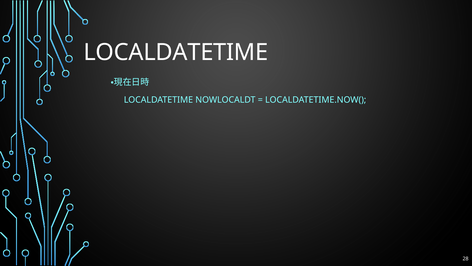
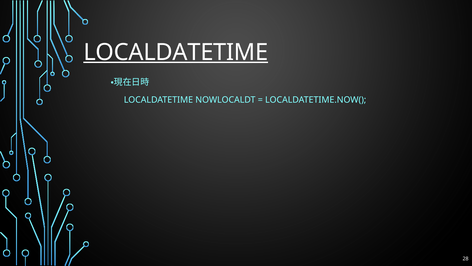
LOCALDATETIME underline: none -> present (176, 52)
